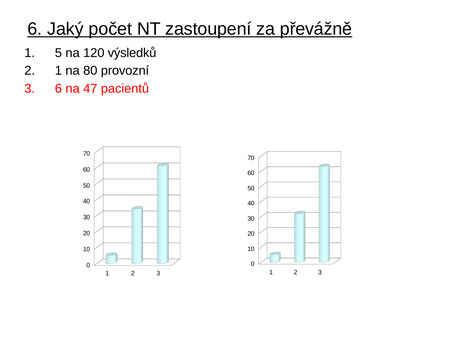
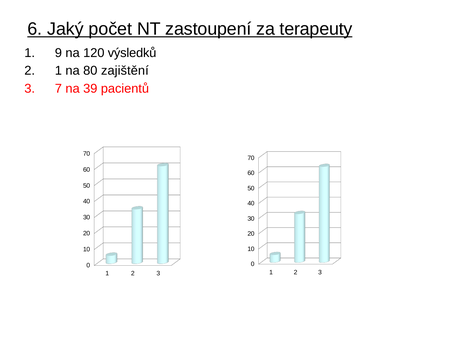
převážně: převážně -> terapeuty (316, 29)
5: 5 -> 9 (58, 53)
provozní: provozní -> zajištění (125, 71)
6: 6 -> 7 (58, 88)
47: 47 -> 39 (90, 88)
